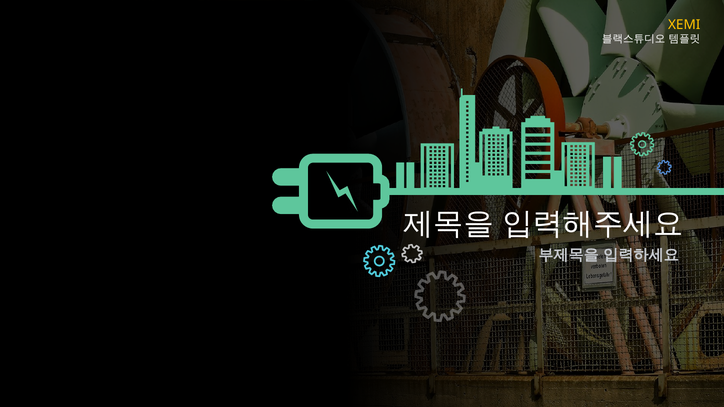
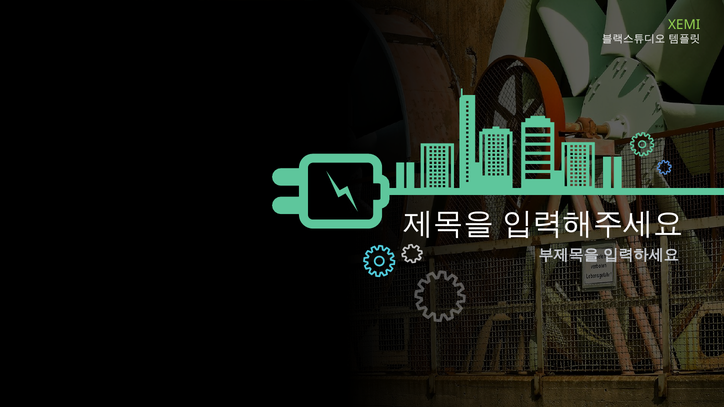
XEMI colour: yellow -> light green (684, 25)
